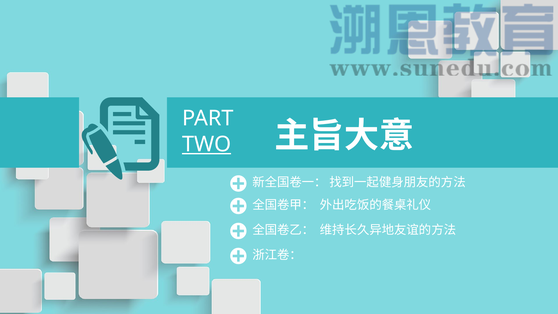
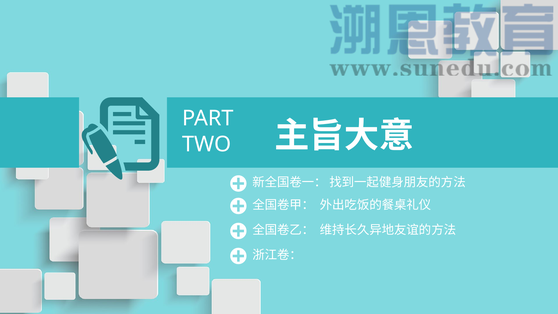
TWO underline: present -> none (207, 144)
